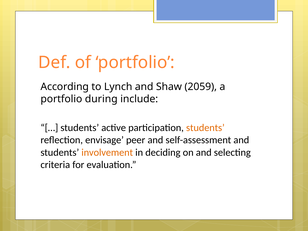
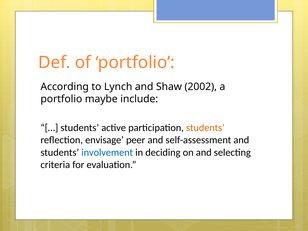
2059: 2059 -> 2002 (201, 87)
during: during -> maybe (101, 99)
involvement colour: orange -> blue (107, 152)
